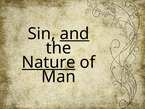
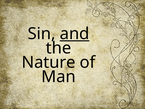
Nature underline: present -> none (49, 62)
